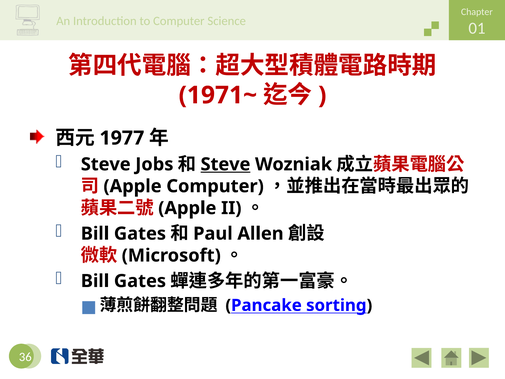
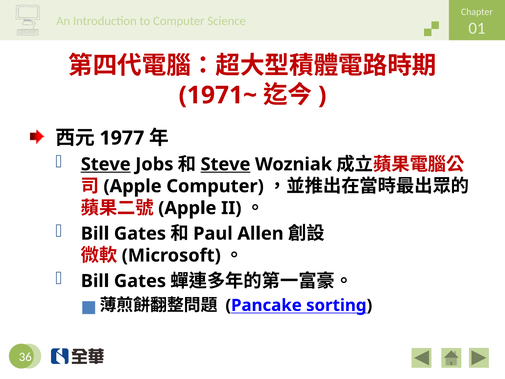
Steve underline: none -> present (106, 164)
